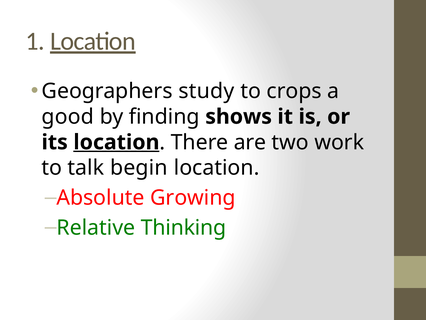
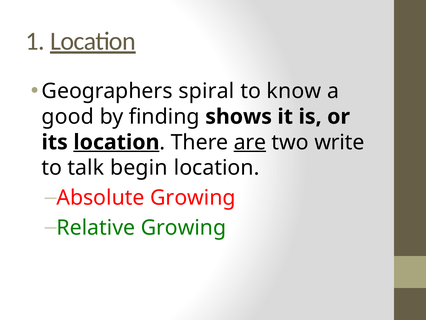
study: study -> spiral (206, 91)
crops: crops -> know (294, 91)
are underline: none -> present (250, 142)
work: work -> write (339, 142)
Relative Thinking: Thinking -> Growing (183, 227)
